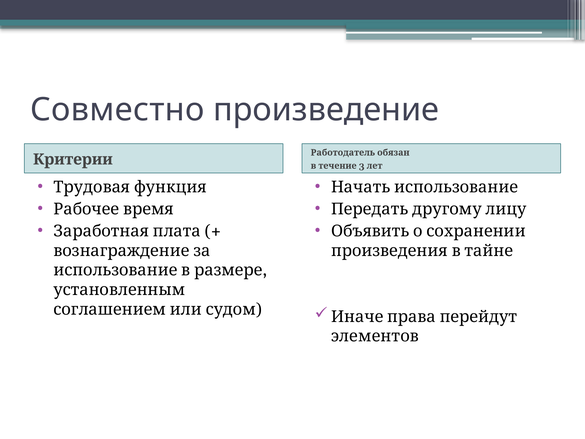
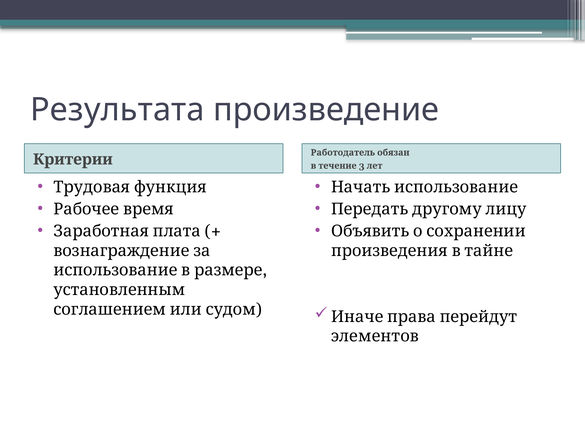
Совместно: Совместно -> Результата (117, 110)
